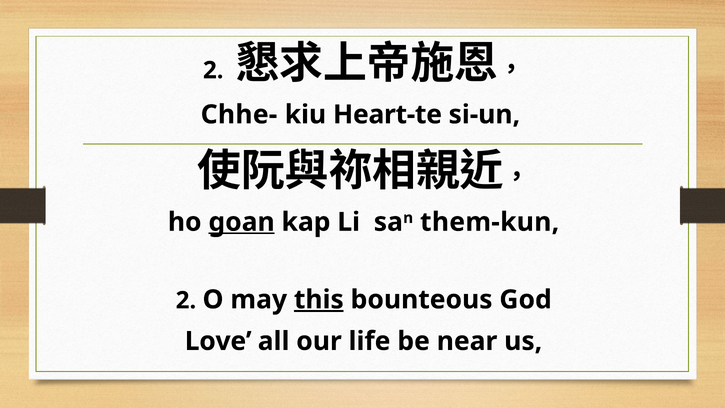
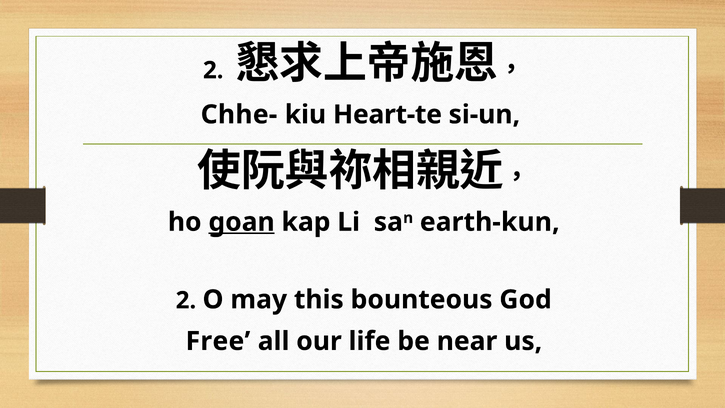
them-kun: them-kun -> earth-kun (490, 222)
this underline: present -> none (319, 299)
Love: Love -> Free (218, 341)
